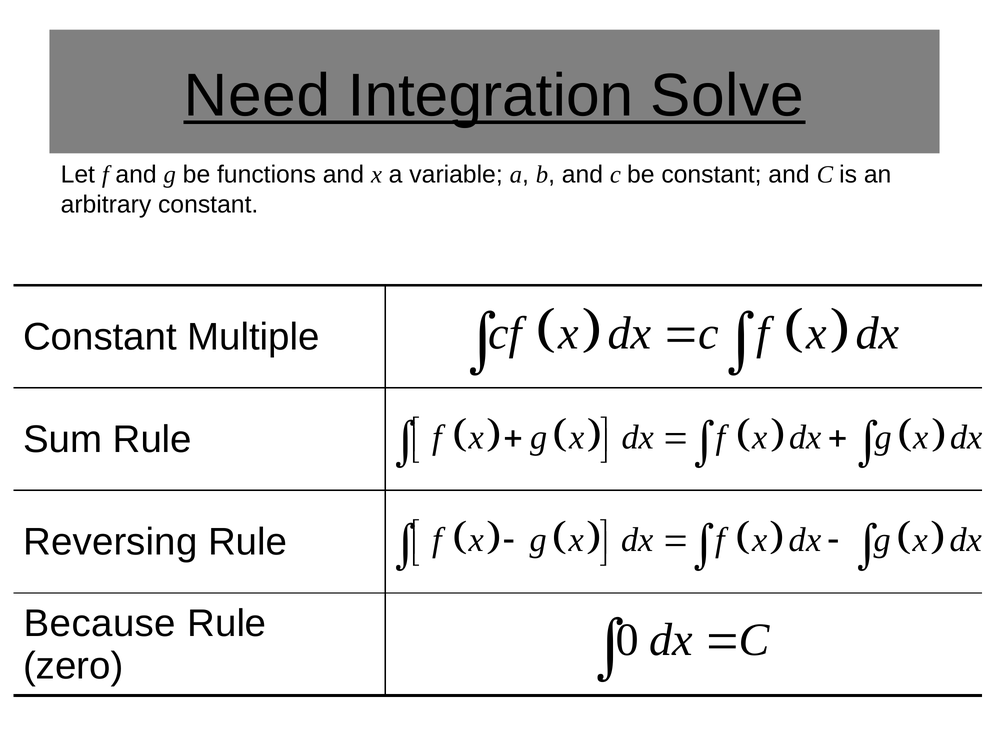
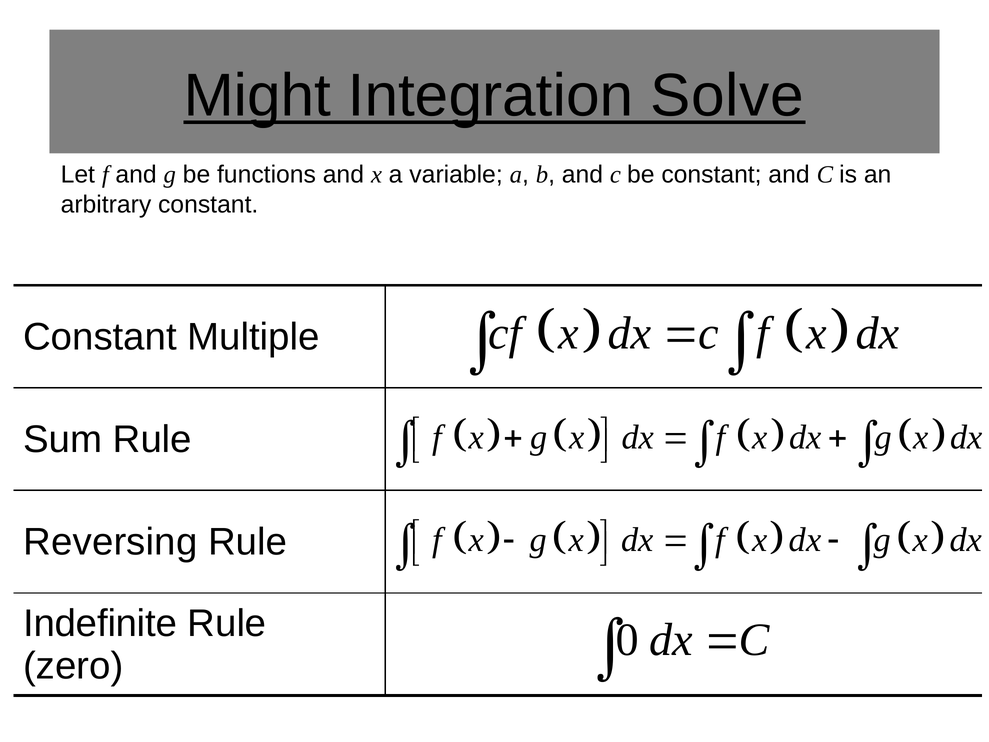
Need: Need -> Might (257, 96)
Because: Because -> Indefinite (100, 623)
